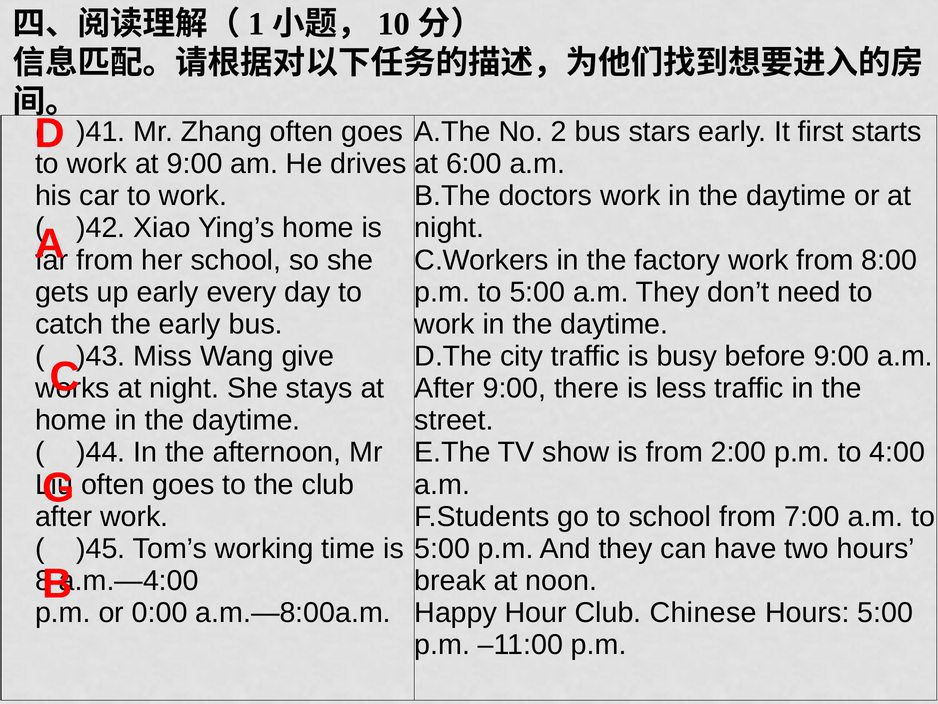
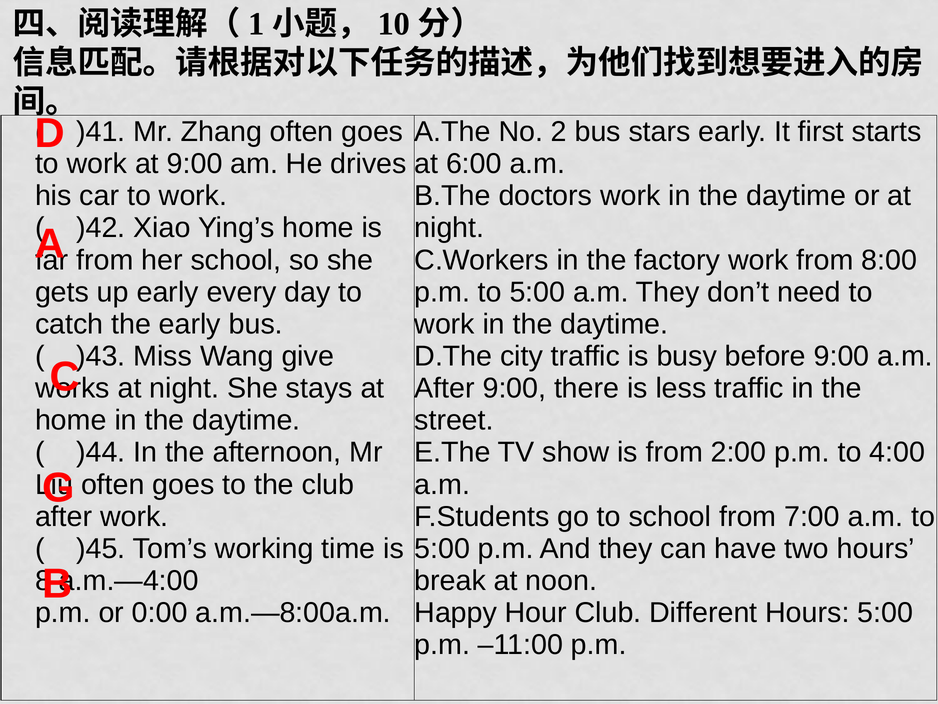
Chinese: Chinese -> Different (703, 612)
